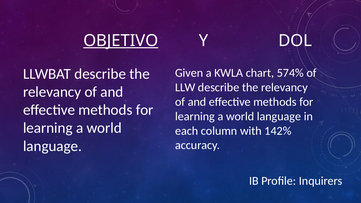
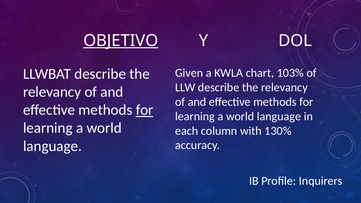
574%: 574% -> 103% (290, 73)
for underline: none -> present (145, 110)
142%: 142% -> 130% (278, 131)
